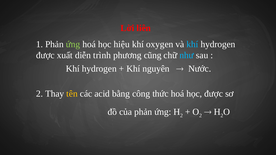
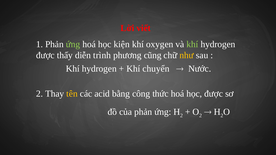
liên: liên -> viết (144, 28)
hiệu: hiệu -> kiện (122, 44)
khí colour: light blue -> light green (192, 44)
xuất: xuất -> thấy (65, 55)
như colour: light blue -> yellow (187, 55)
nguyên: nguyên -> chuyển (156, 69)
